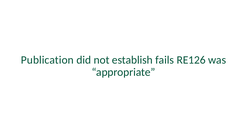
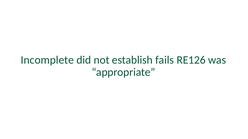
Publication: Publication -> Incomplete (47, 60)
